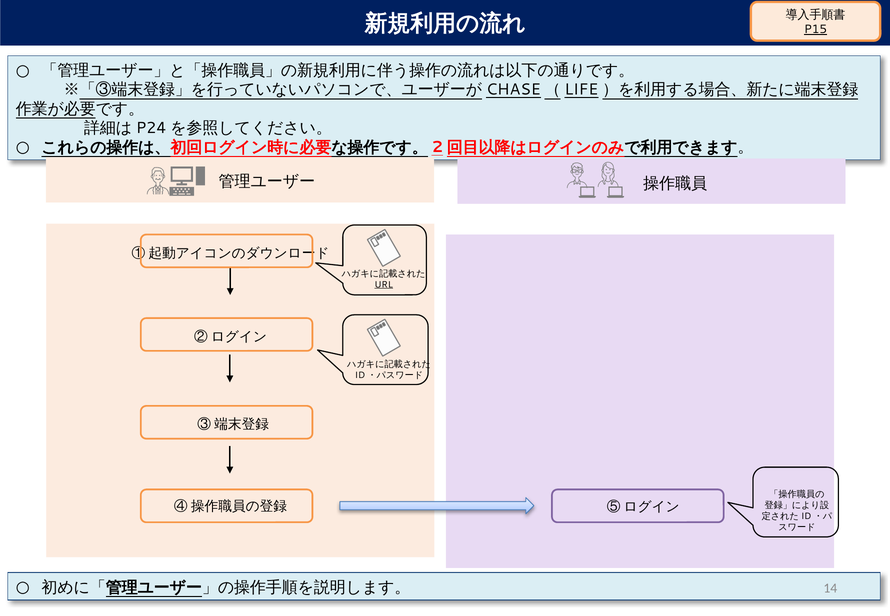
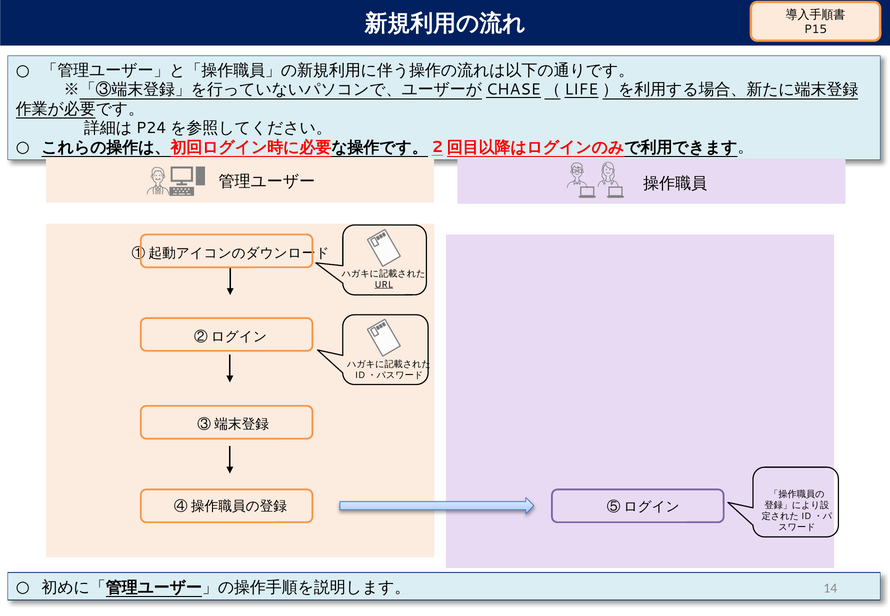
P15 underline: present -> none (816, 29)
